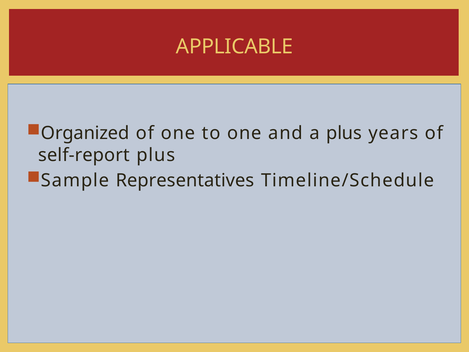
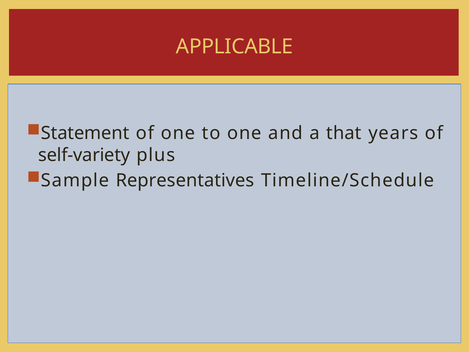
Organized: Organized -> Statement (85, 133)
a plus: plus -> that (344, 133)
self-report: self-report -> self-variety (84, 155)
